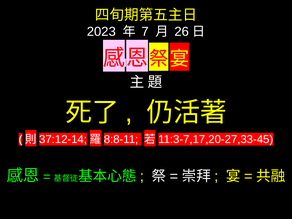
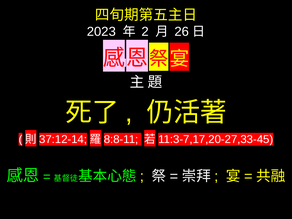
7: 7 -> 2 (145, 32)
